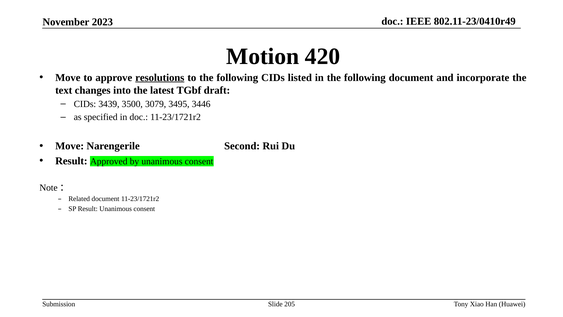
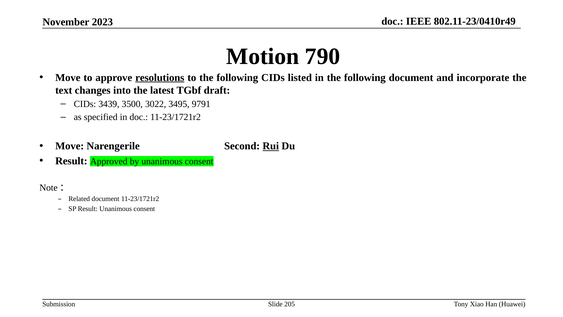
420: 420 -> 790 (323, 57)
3079: 3079 -> 3022 (156, 104)
3446: 3446 -> 9791 (201, 104)
Rui underline: none -> present (271, 146)
